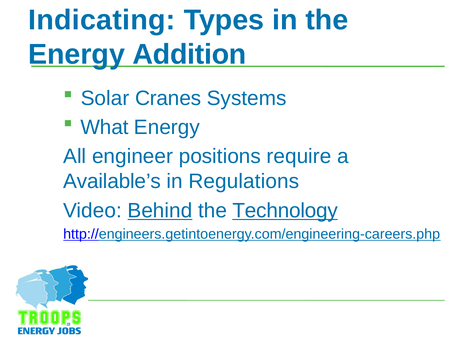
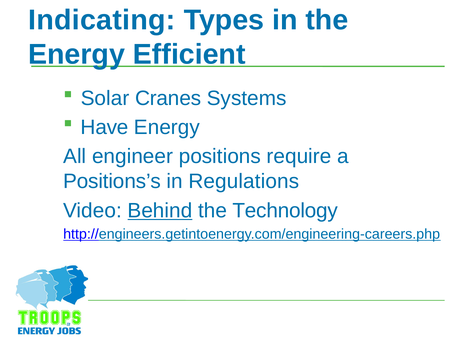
Addition: Addition -> Efficient (189, 54)
What: What -> Have (105, 127)
Available’s: Available’s -> Positions’s (112, 181)
Technology underline: present -> none (285, 211)
